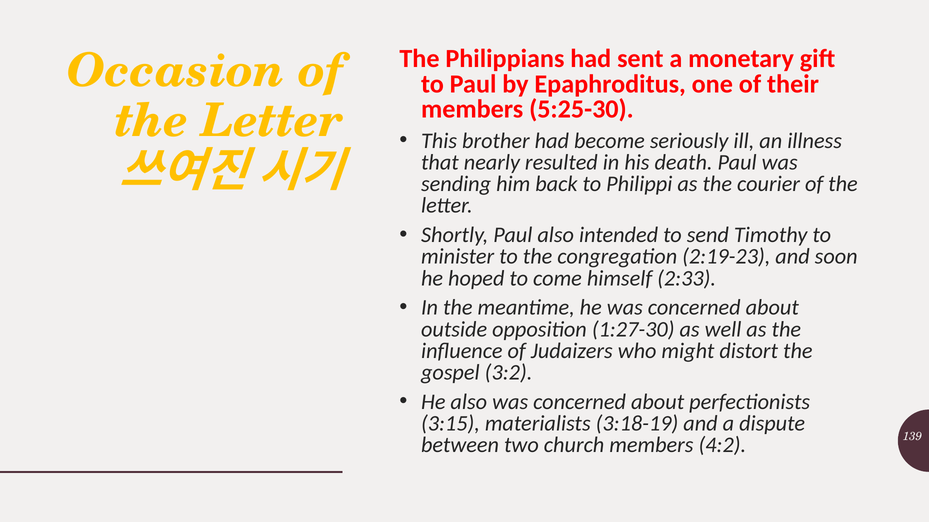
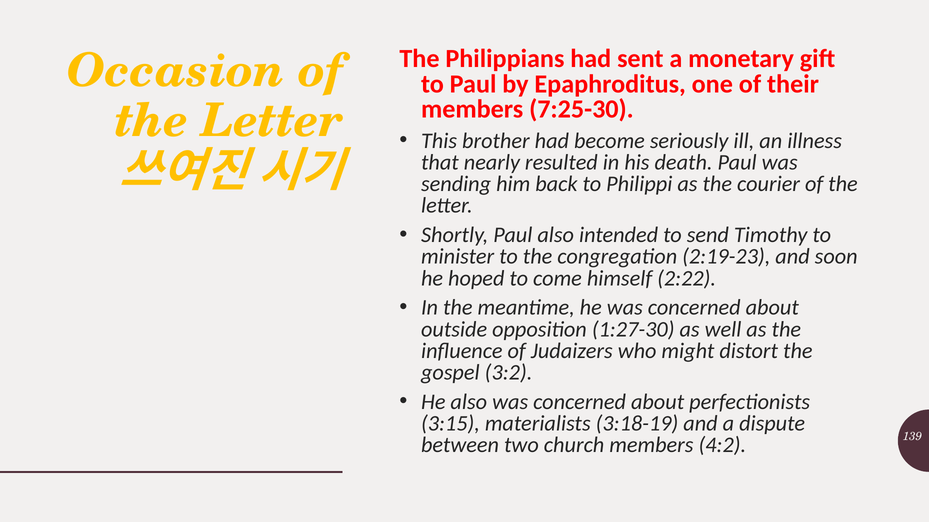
5:25-30: 5:25-30 -> 7:25-30 (581, 109)
2:33: 2:33 -> 2:22 (687, 278)
